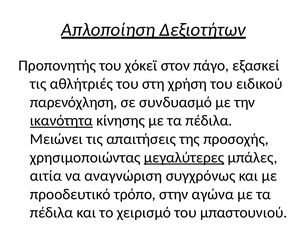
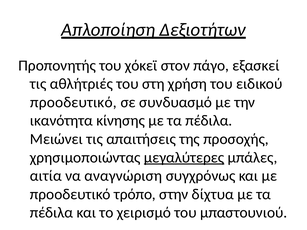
παρενόχληση: παρενόχληση -> προοδευτικό (73, 102)
ικανότητα underline: present -> none (61, 121)
αγώνα: αγώνα -> δίχτυα (213, 194)
